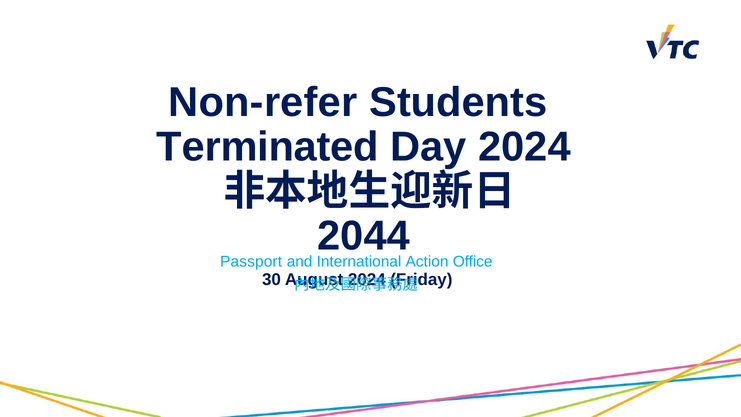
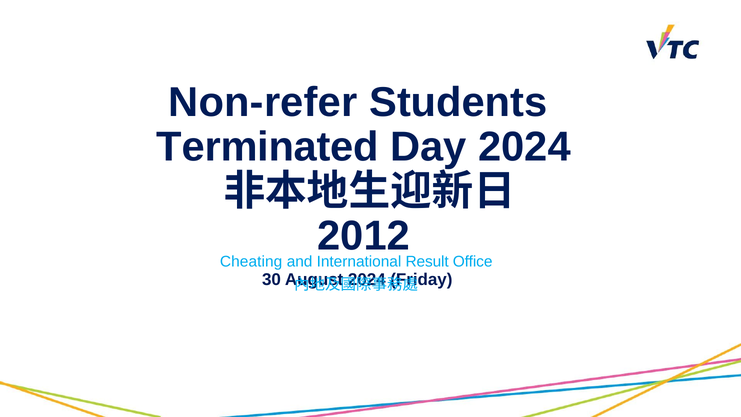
2044: 2044 -> 2012 (364, 236)
Passport: Passport -> Cheating (251, 262)
Action: Action -> Result (427, 262)
